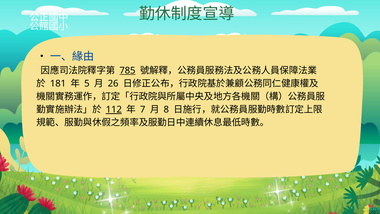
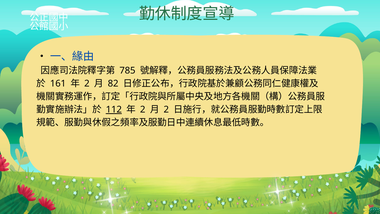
785 underline: present -> none (127, 70)
181: 181 -> 161 (58, 83)
5: 5 -> 2 (87, 83)
26: 26 -> 82 (113, 83)
7: 7 -> 2 (143, 109)
8: 8 -> 2 (166, 109)
